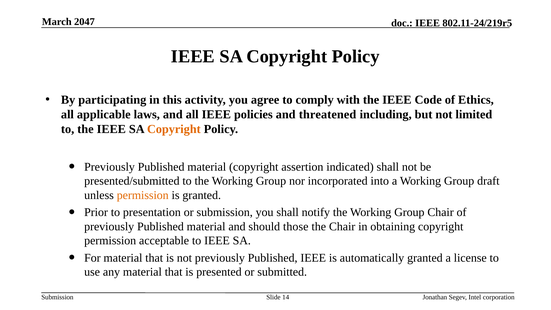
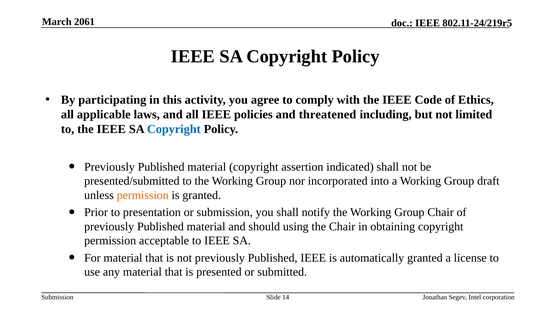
2047: 2047 -> 2061 (84, 22)
Copyright colour: orange -> blue (174, 129)
those: those -> using (296, 226)
